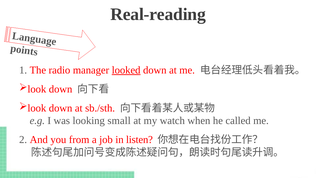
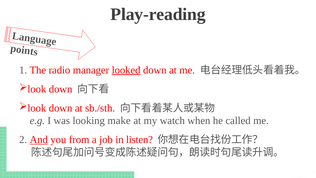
Real-reading: Real-reading -> Play-reading (158, 14)
small: small -> make (119, 121)
And underline: none -> present (39, 139)
